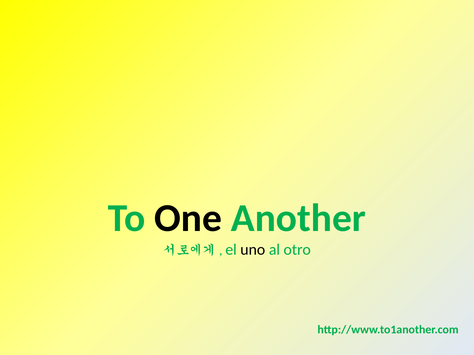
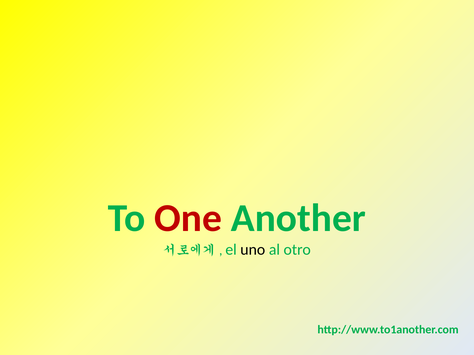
One colour: black -> red (188, 218)
